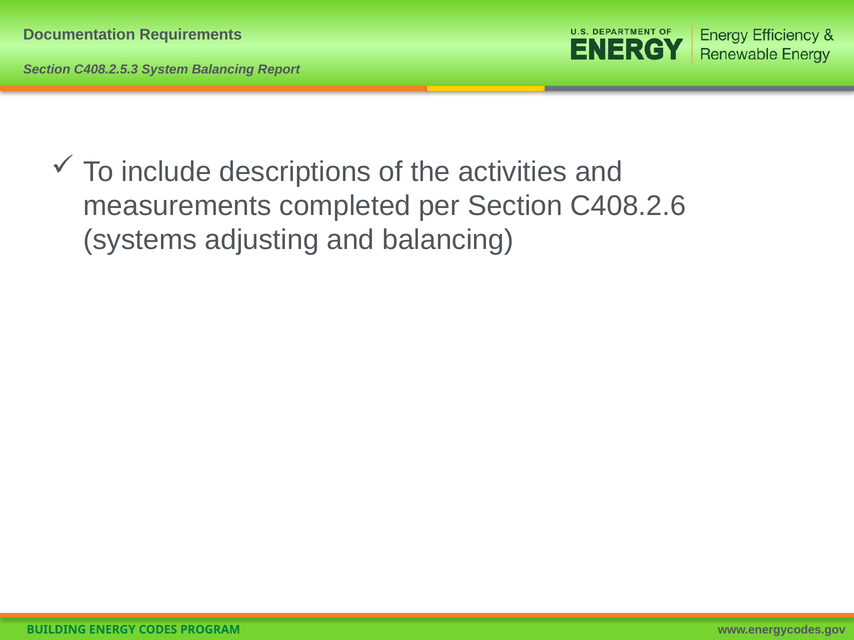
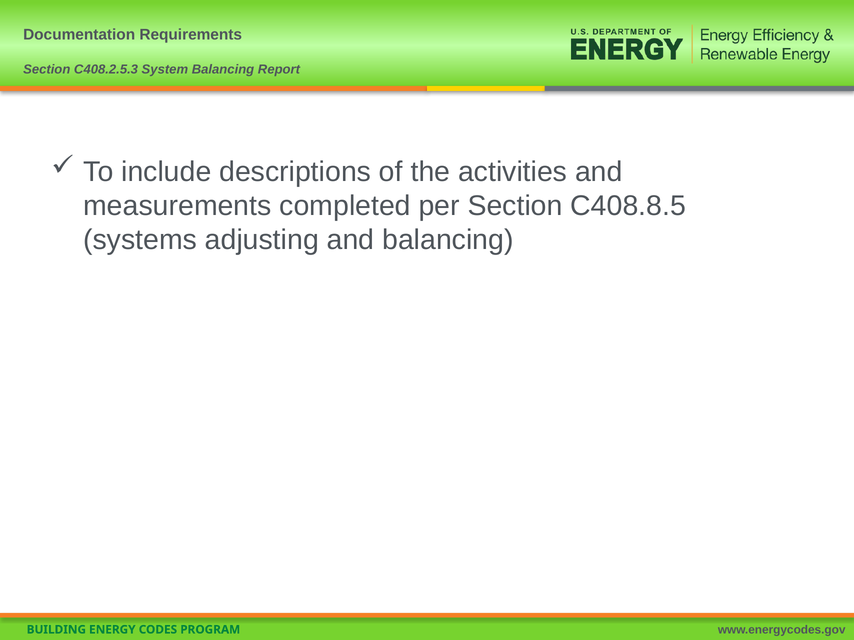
C408.2.6: C408.2.6 -> C408.8.5 (628, 206)
